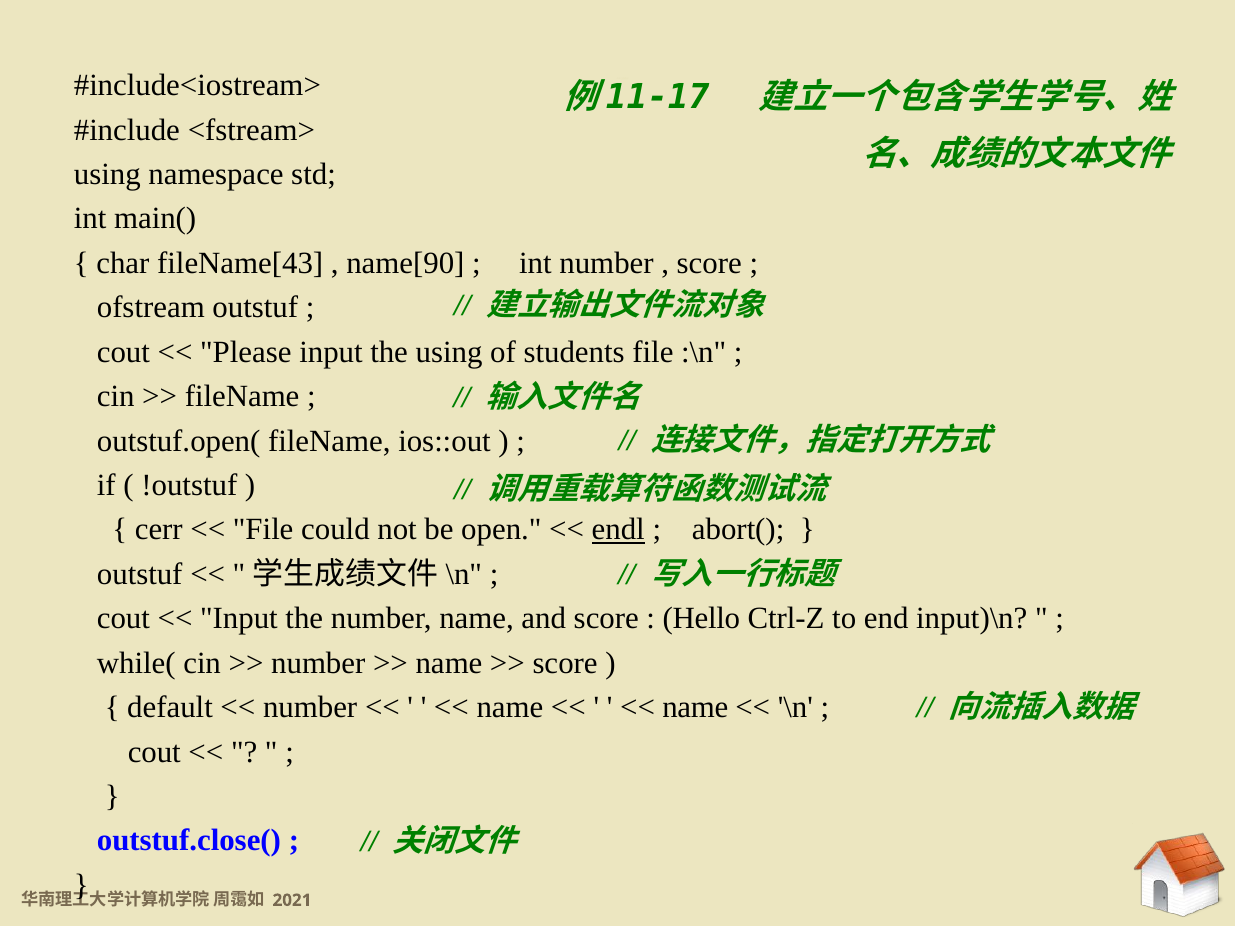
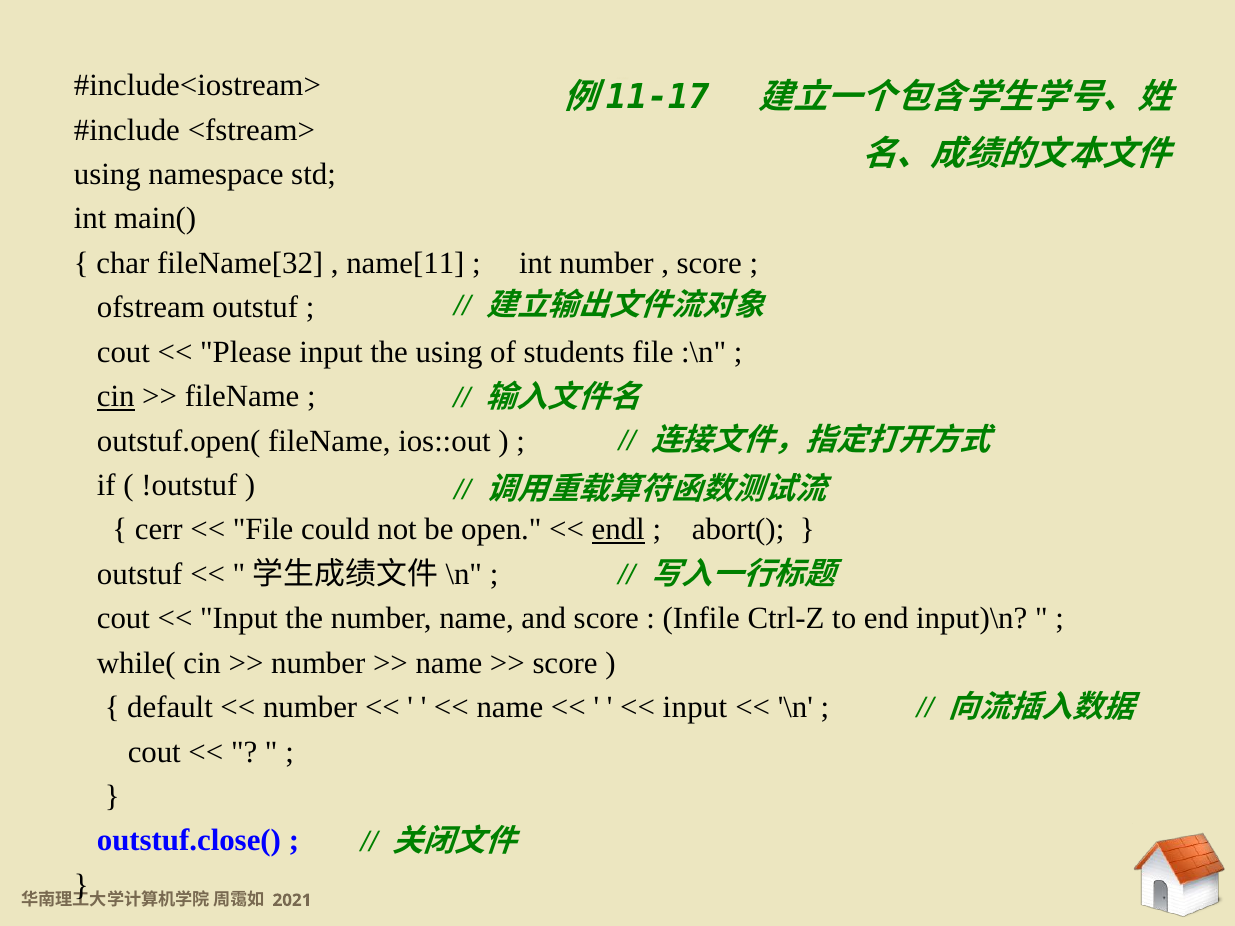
fileName[43: fileName[43 -> fileName[32 (240, 263)
name[90: name[90 -> name[11 (405, 263)
cin underline: none -> present (116, 397)
Hello: Hello -> Infile (701, 619)
name: name -> input (695, 708)
